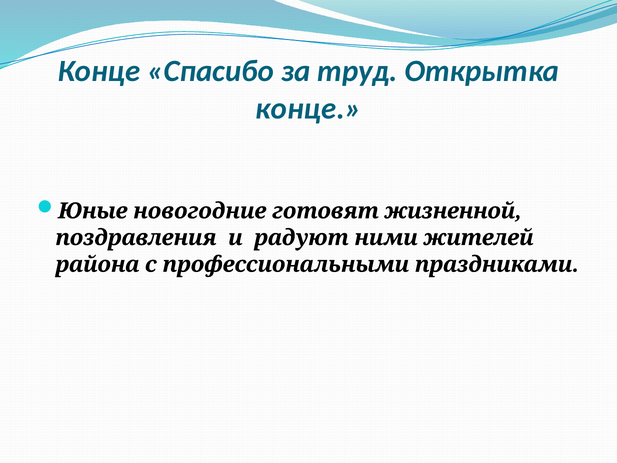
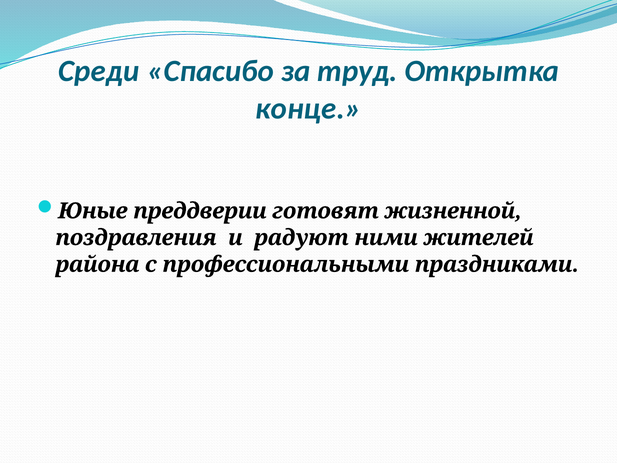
Конце: Конце -> Среди (99, 71)
новогодние: новогодние -> преддверии (200, 211)
